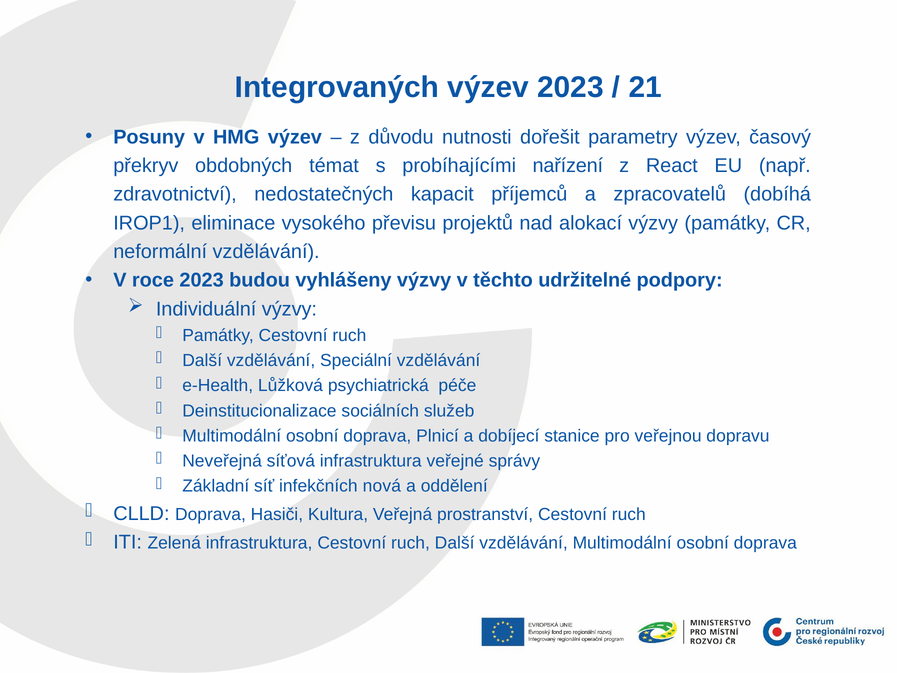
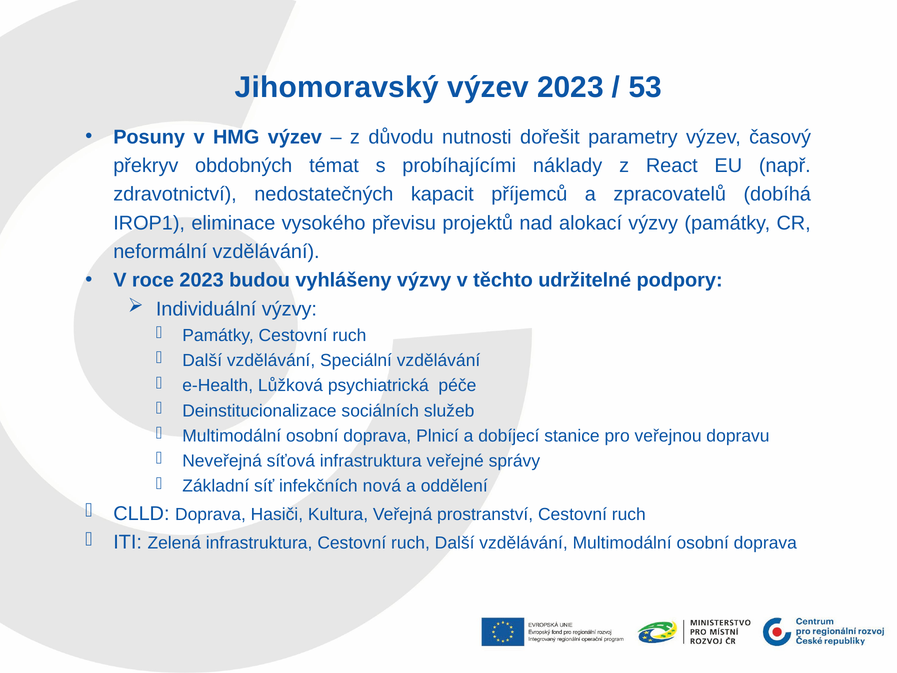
Integrovaných: Integrovaných -> Jihomoravský (337, 87)
21: 21 -> 53 (645, 87)
nařízení: nařízení -> náklady (568, 166)
